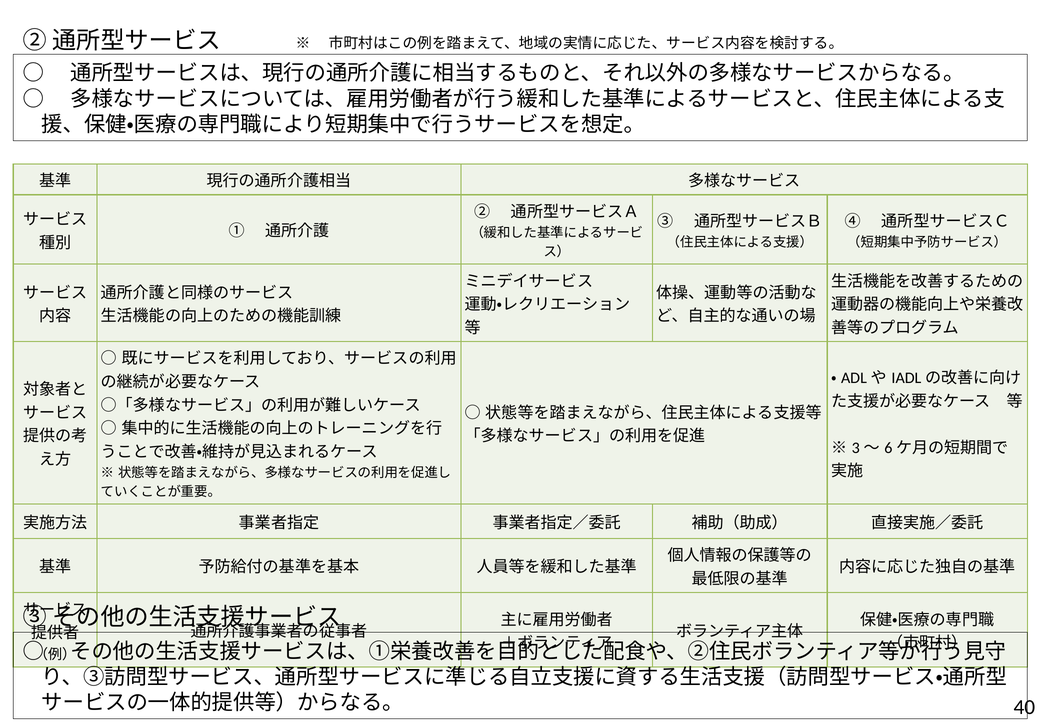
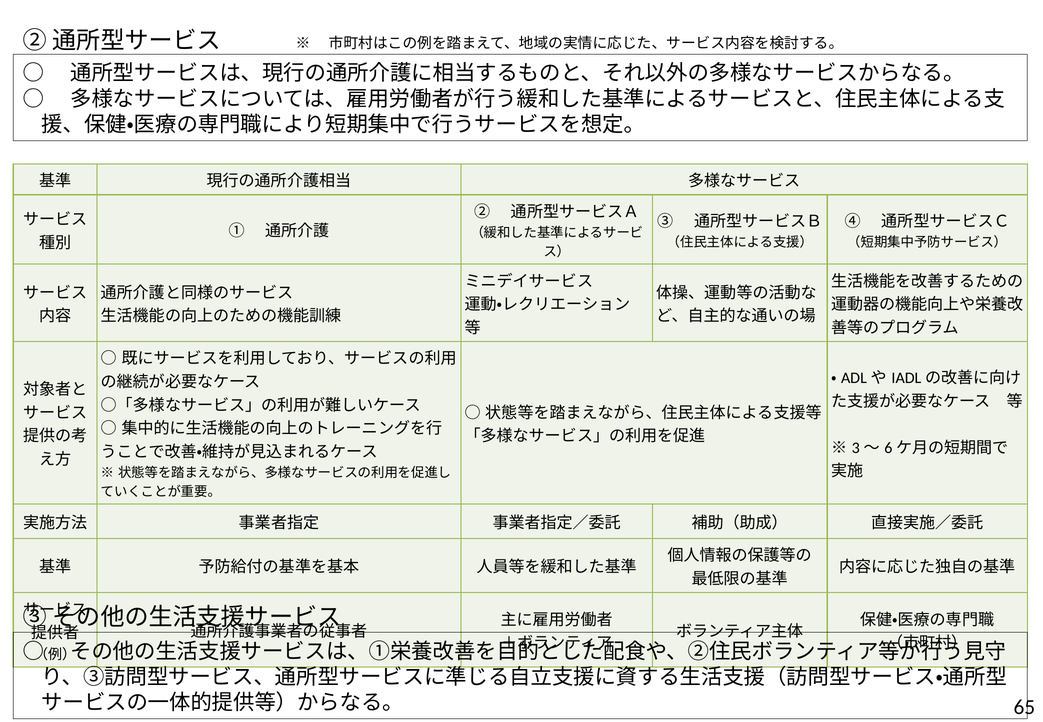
40: 40 -> 65 (1024, 707)
